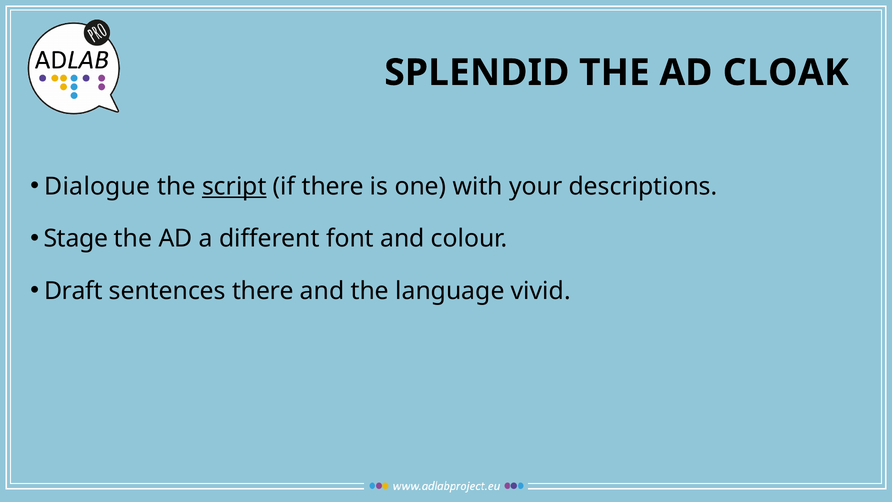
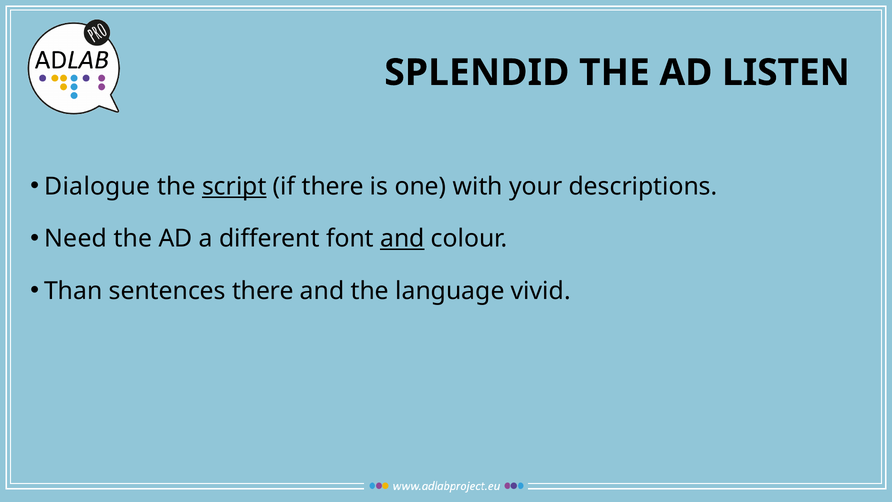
CLOAK: CLOAK -> LISTEN (786, 73)
Stage: Stage -> Need (76, 239)
and underline: none -> present (402, 239)
Draft: Draft -> Than (73, 291)
